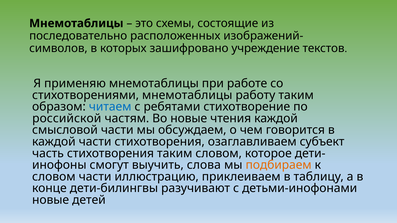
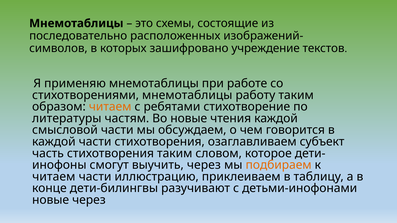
читаем colour: blue -> orange (110, 107)
российской: российской -> литературы (67, 119)
выучить слова: слова -> через (204, 165)
словом: словом -> читаем (54, 177)
новые детей: детей -> через (89, 200)
